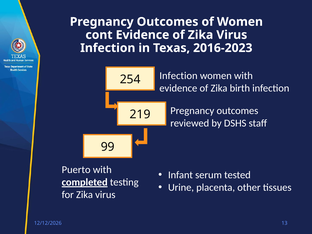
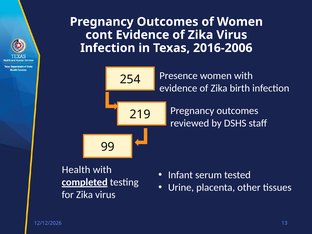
2016-2023: 2016-2023 -> 2016-2006 (223, 48)
254 Infection: Infection -> Presence (179, 76)
Puerto: Puerto -> Health (76, 170)
